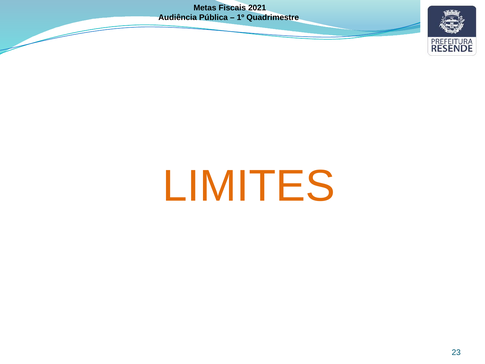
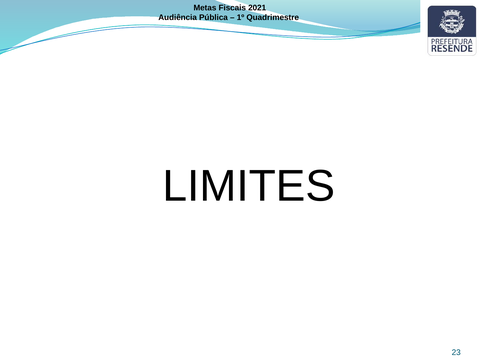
LIMITES colour: orange -> black (249, 186)
